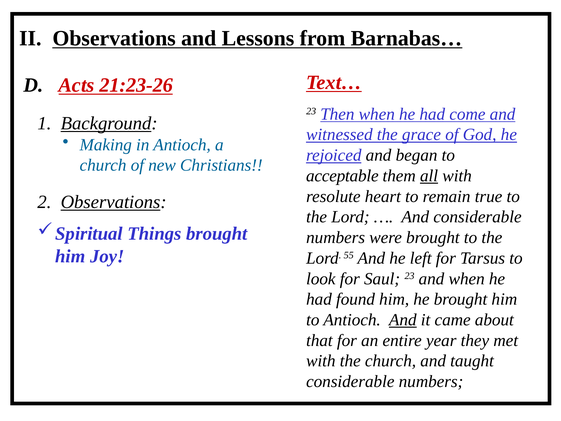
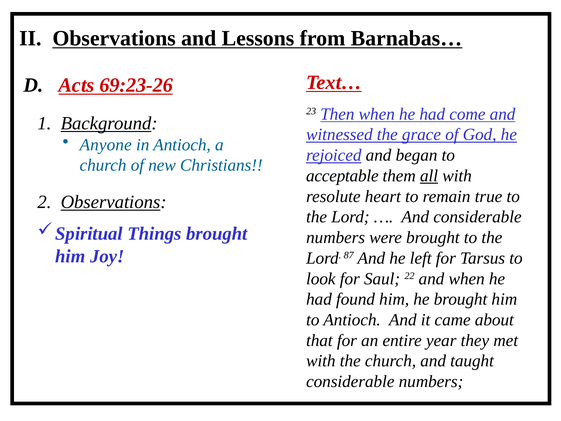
21:23-26: 21:23-26 -> 69:23-26 (136, 85)
Making: Making -> Anyone (106, 145)
55: 55 -> 87 (349, 255)
Saul 23: 23 -> 22 (409, 276)
And underline: present -> none (403, 320)
